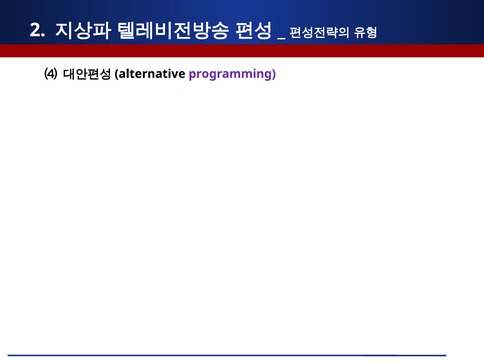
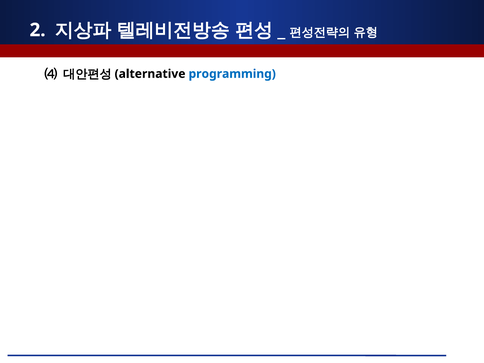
programming colour: purple -> blue (232, 74)
